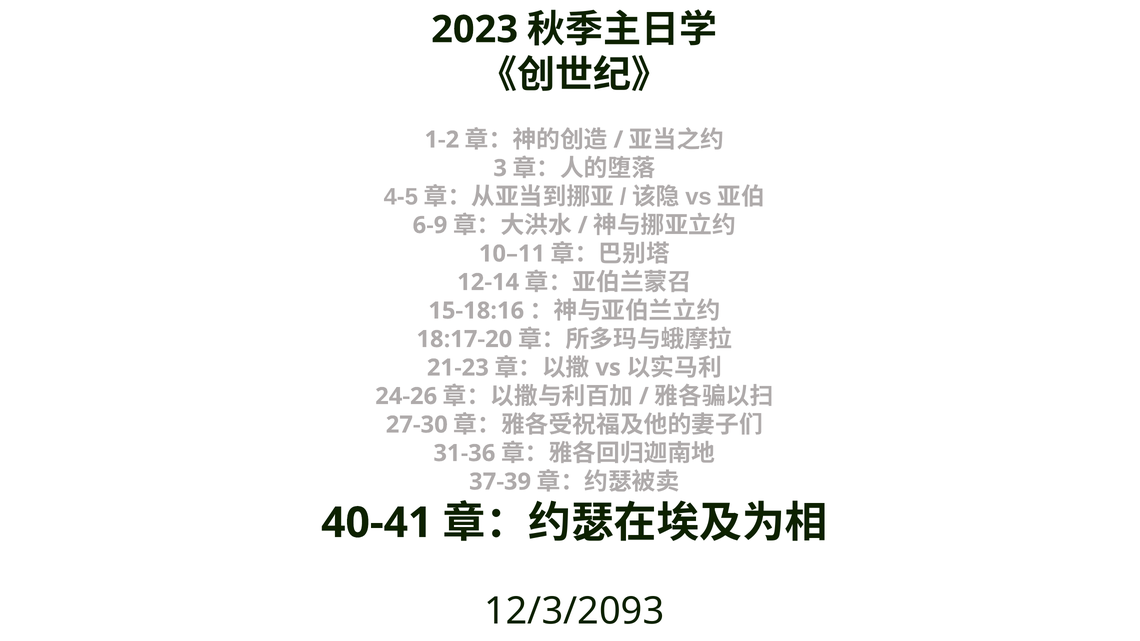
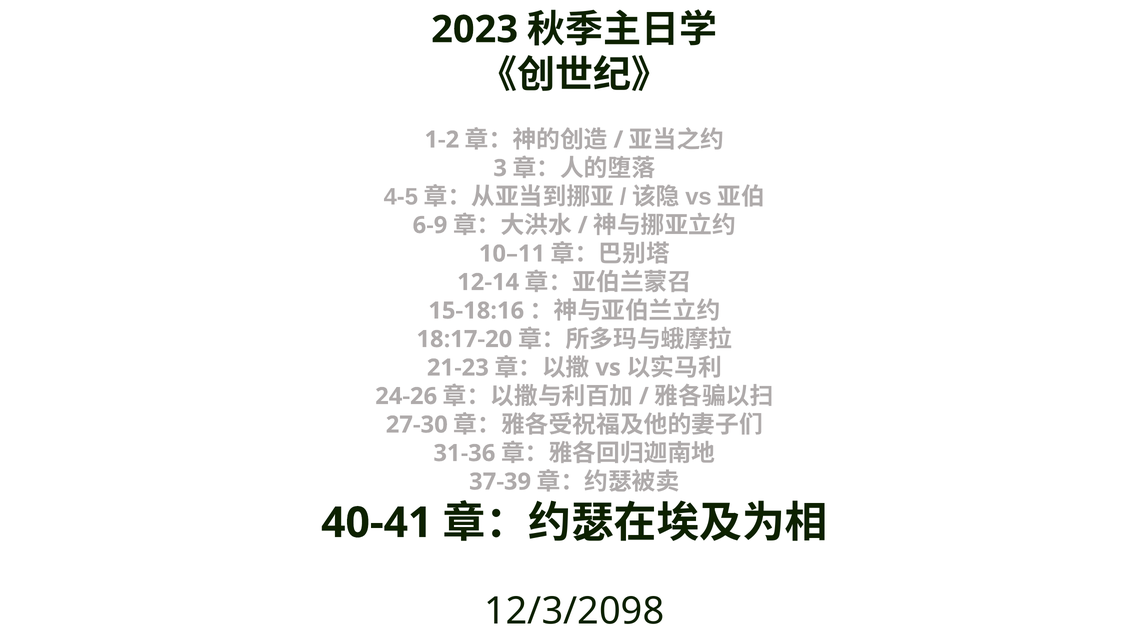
12/3/2093: 12/3/2093 -> 12/3/2098 (574, 611)
